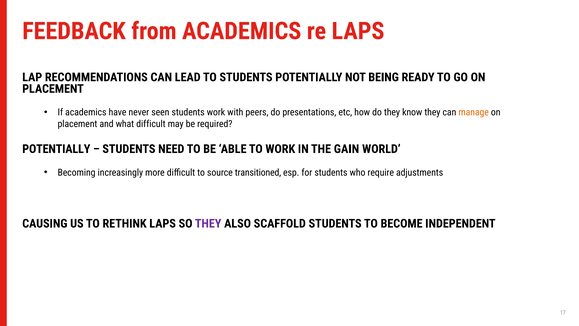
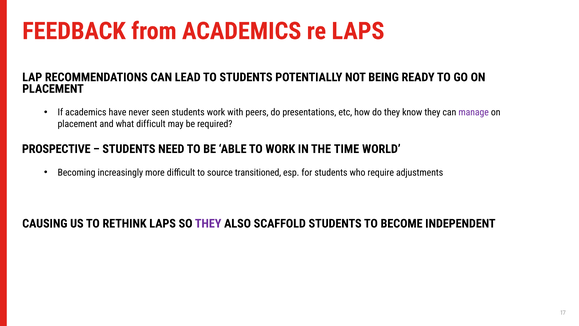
manage colour: orange -> purple (474, 112)
POTENTIALLY: POTENTIALLY -> PROSPECTIVE (56, 149)
GAIN: GAIN -> TIME (347, 149)
